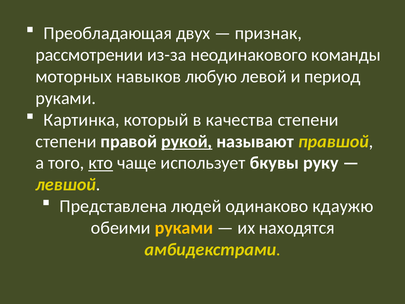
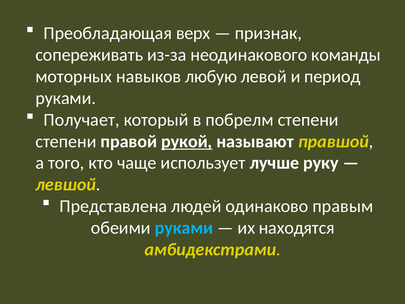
двух: двух -> верх (193, 33)
рассмотрении: рассмотрении -> сопереживать (89, 55)
Картинка: Картинка -> Получает (82, 120)
качества: качества -> побрелм (239, 120)
кто underline: present -> none (101, 163)
бкувы: бкувы -> лучше (274, 163)
кдаужю: кдаужю -> правым (343, 206)
руками colour: yellow -> light blue (184, 228)
